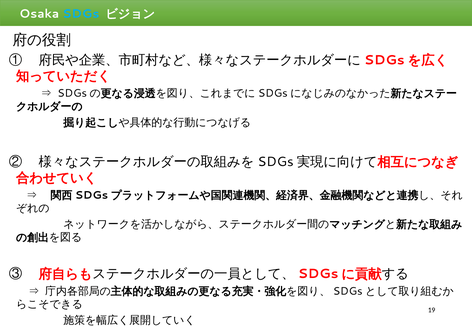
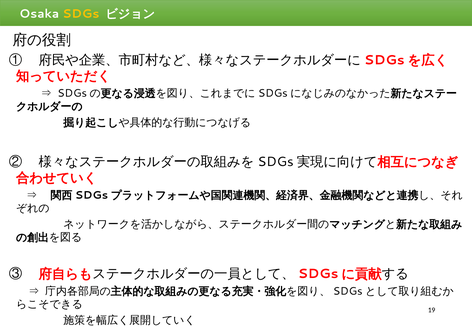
SDGs colour: light blue -> yellow (81, 14)
